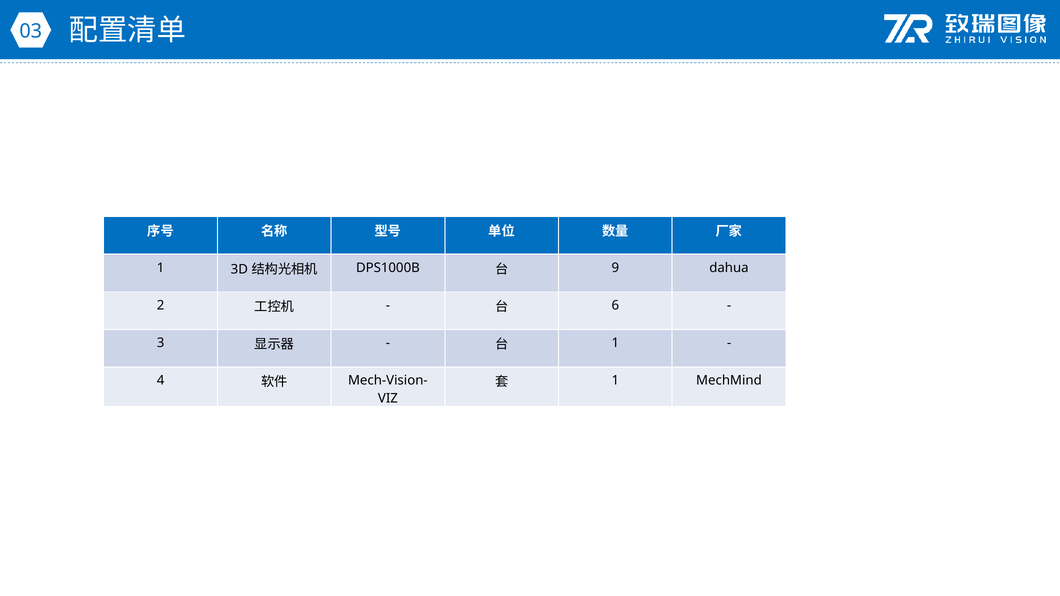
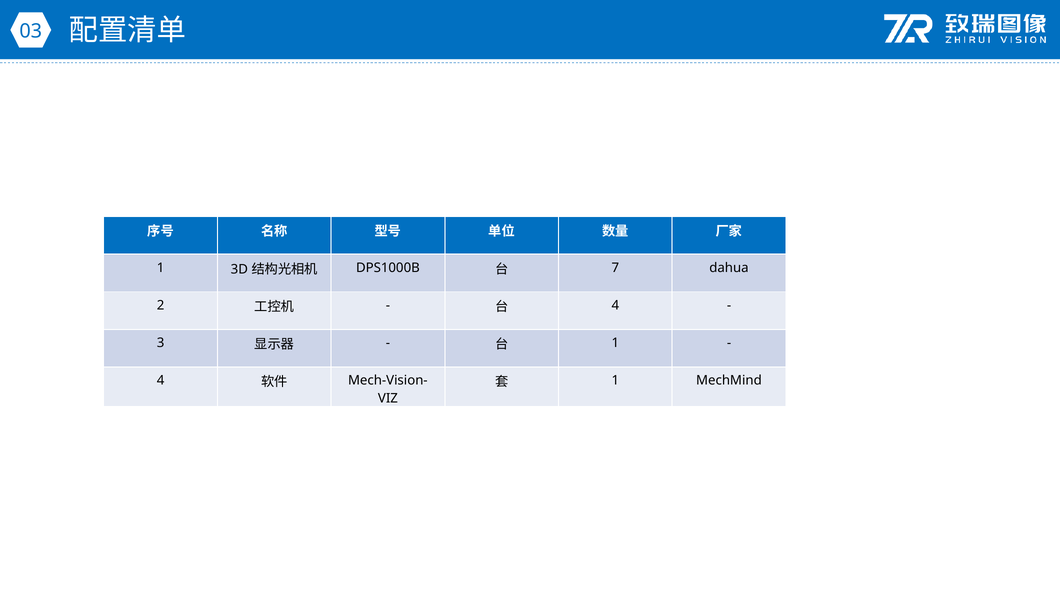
9: 9 -> 7 (615, 268)
6: 6 -> 4 (615, 306)
